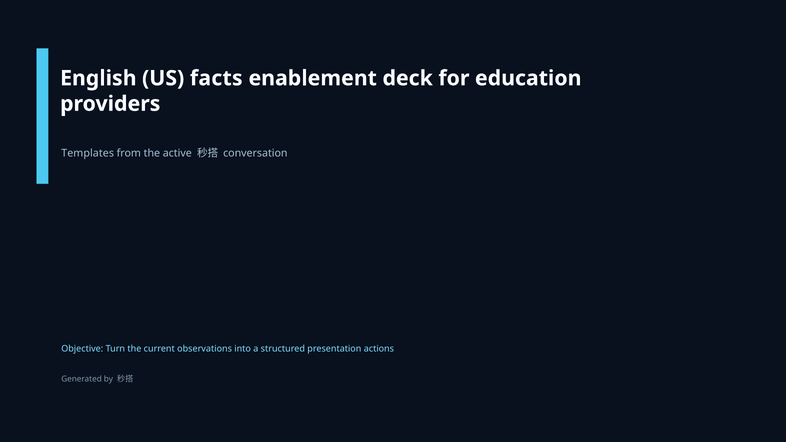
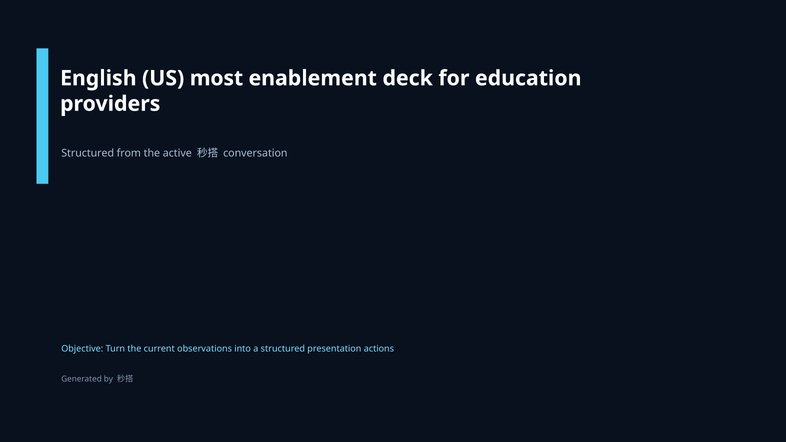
facts: facts -> most (216, 78)
Templates: Templates -> Structured (88, 153)
